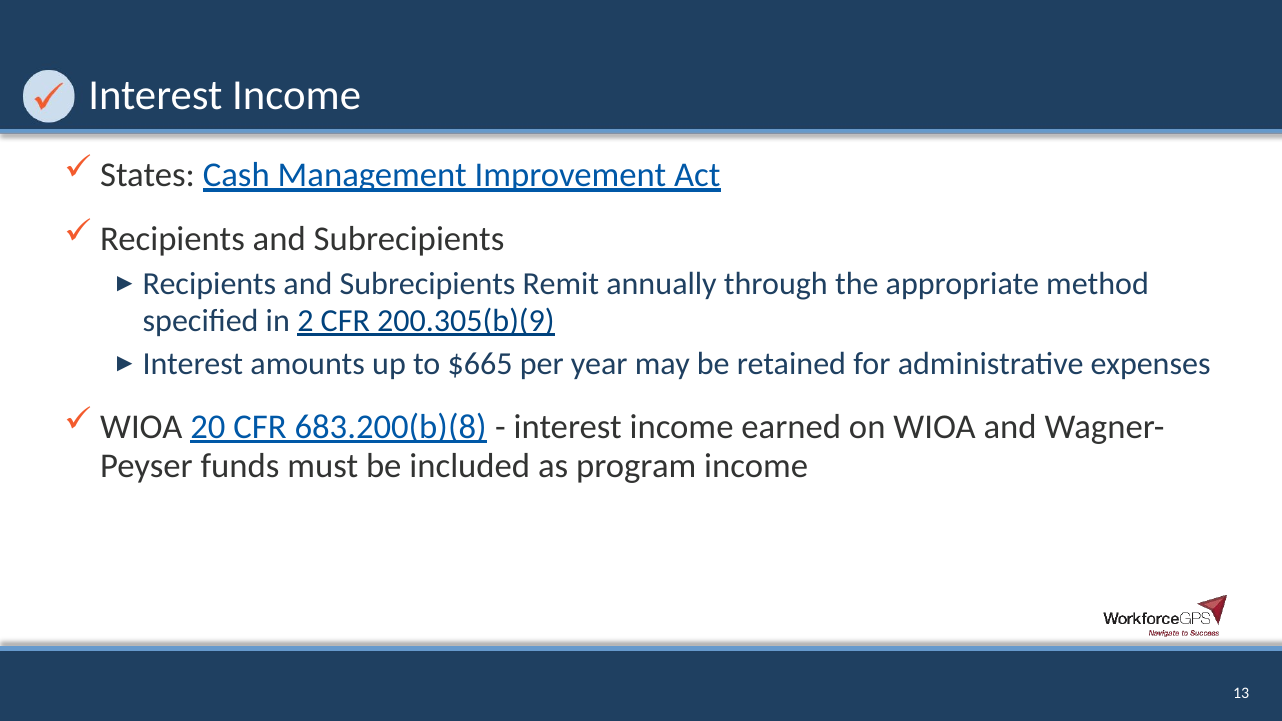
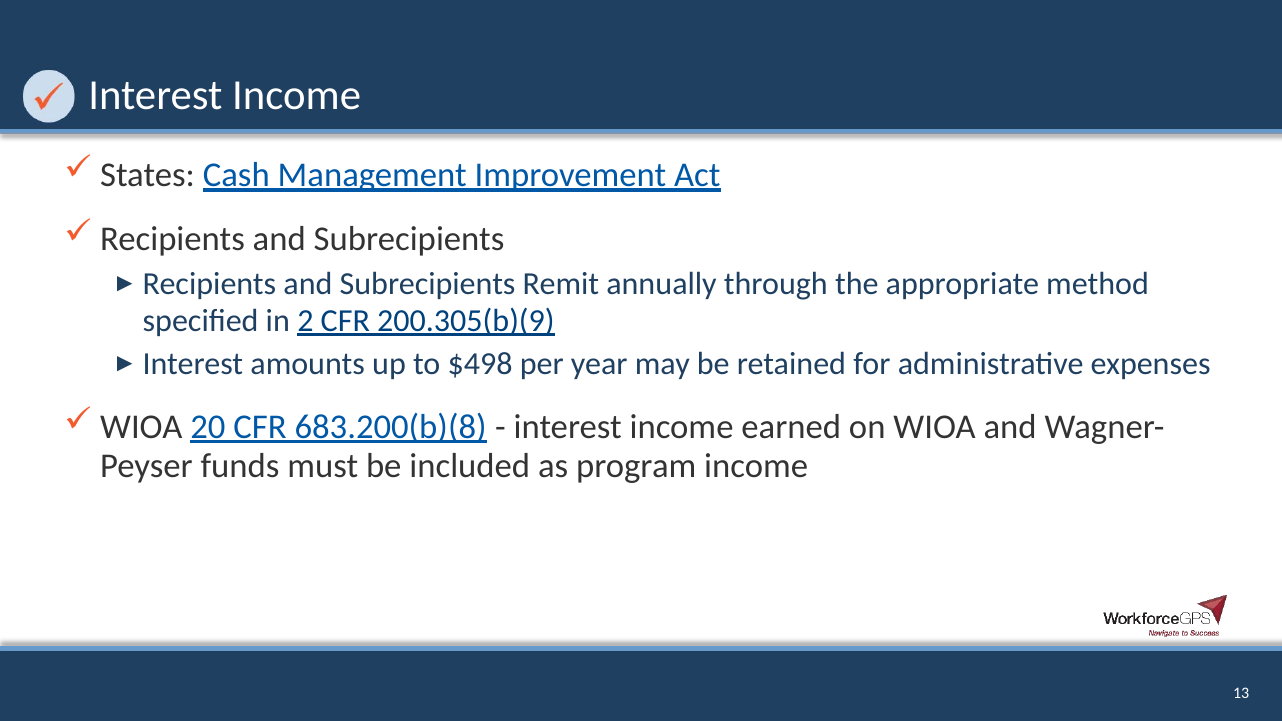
$665: $665 -> $498 (480, 364)
